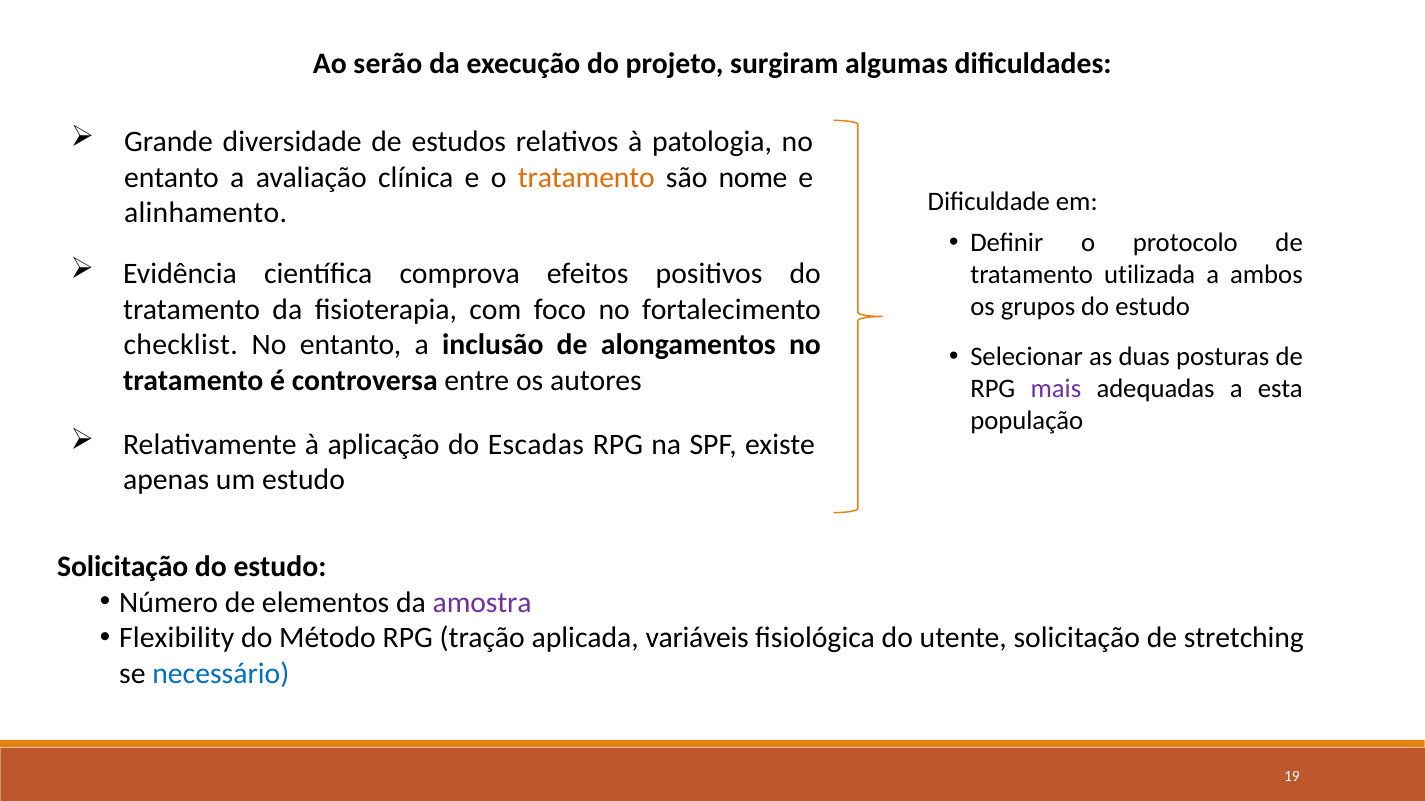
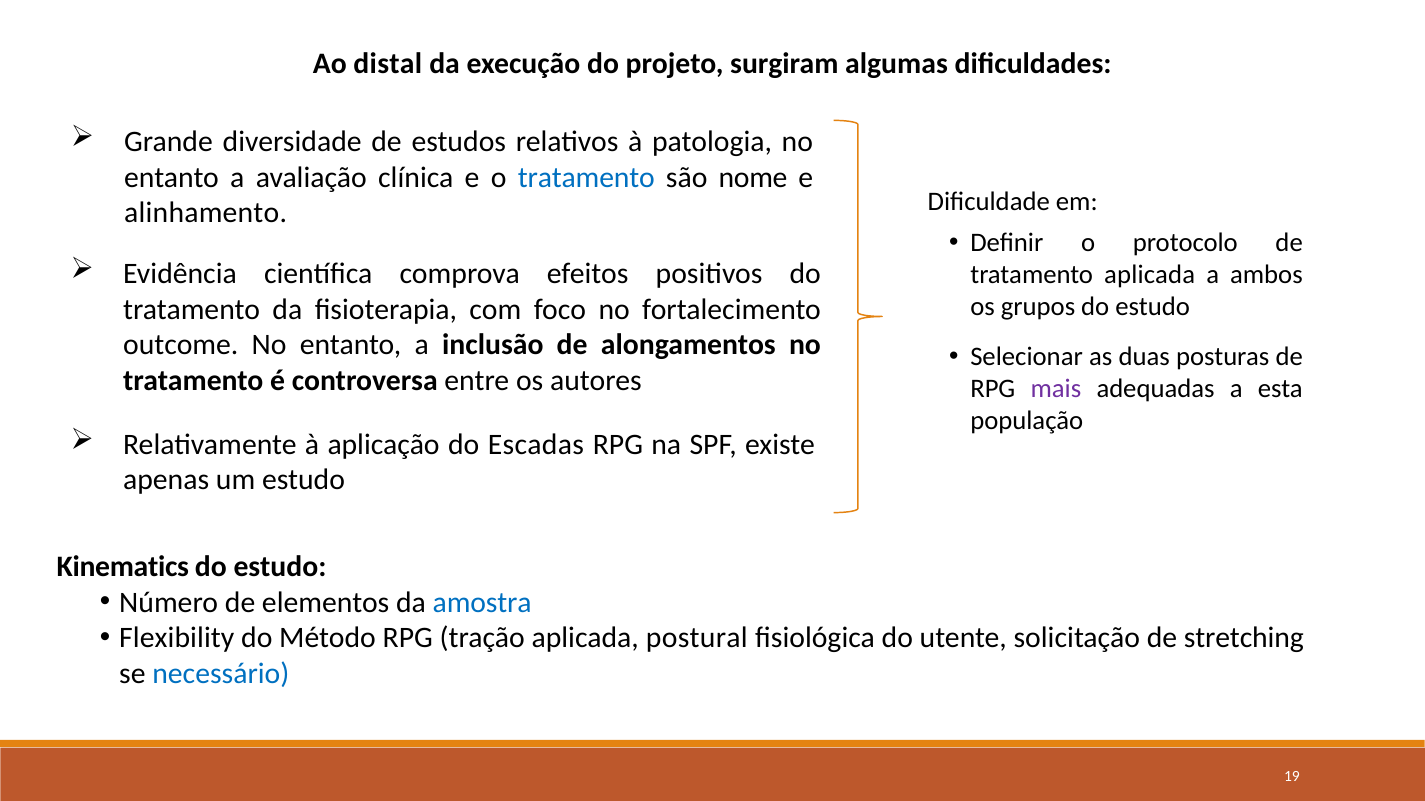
serão: serão -> distal (388, 64)
tratamento colour: orange -> blue (586, 177)
tratamento utilizada: utilizada -> aplicada (1150, 275)
checklist: checklist -> outcome (181, 345)
Solicitação: Solicitação -> Kinematics (123, 567)
amostra colour: purple -> blue (482, 603)
variáveis: variáveis -> postural (697, 639)
